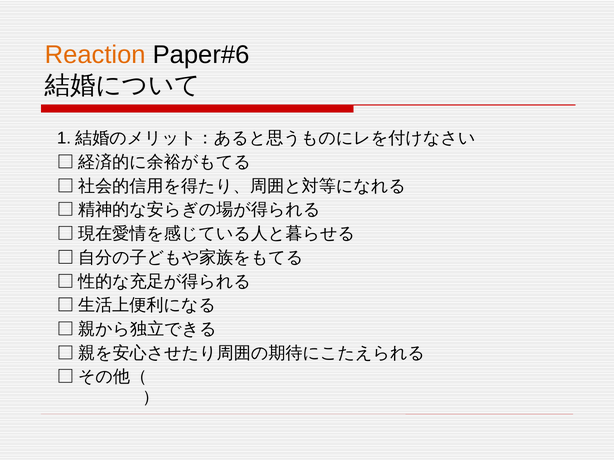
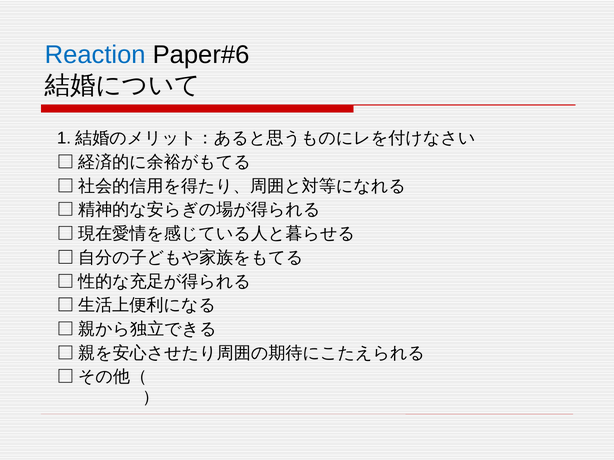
Reaction colour: orange -> blue (95, 55)
